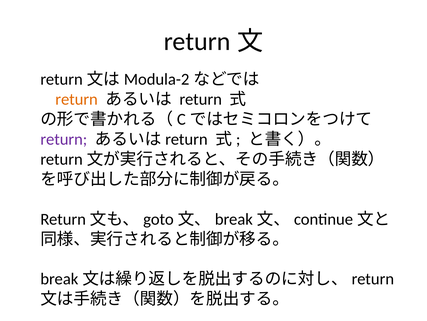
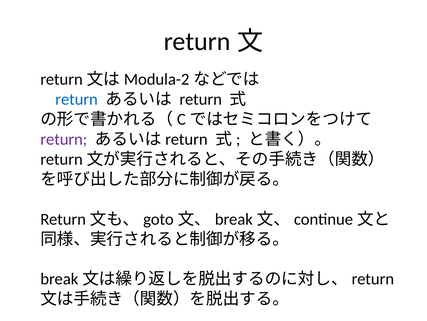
return colour: orange -> blue (77, 99)
